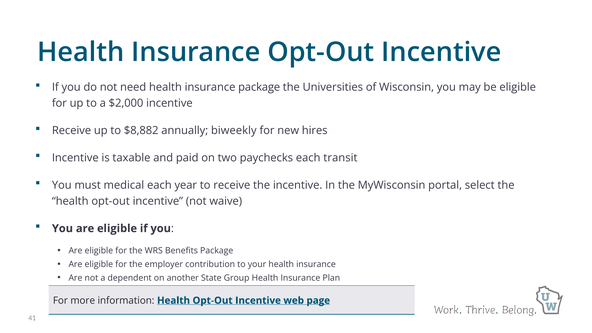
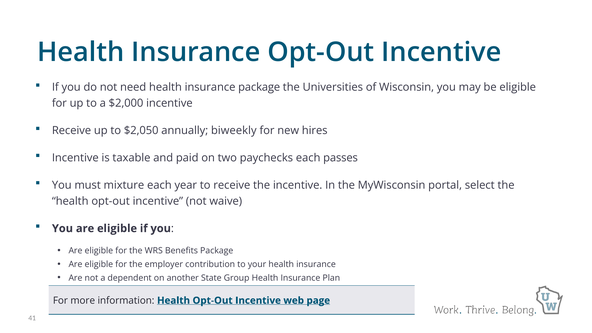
$8,882: $8,882 -> $2,050 (141, 131)
transit: transit -> passes (341, 158)
medical: medical -> mixture (124, 185)
